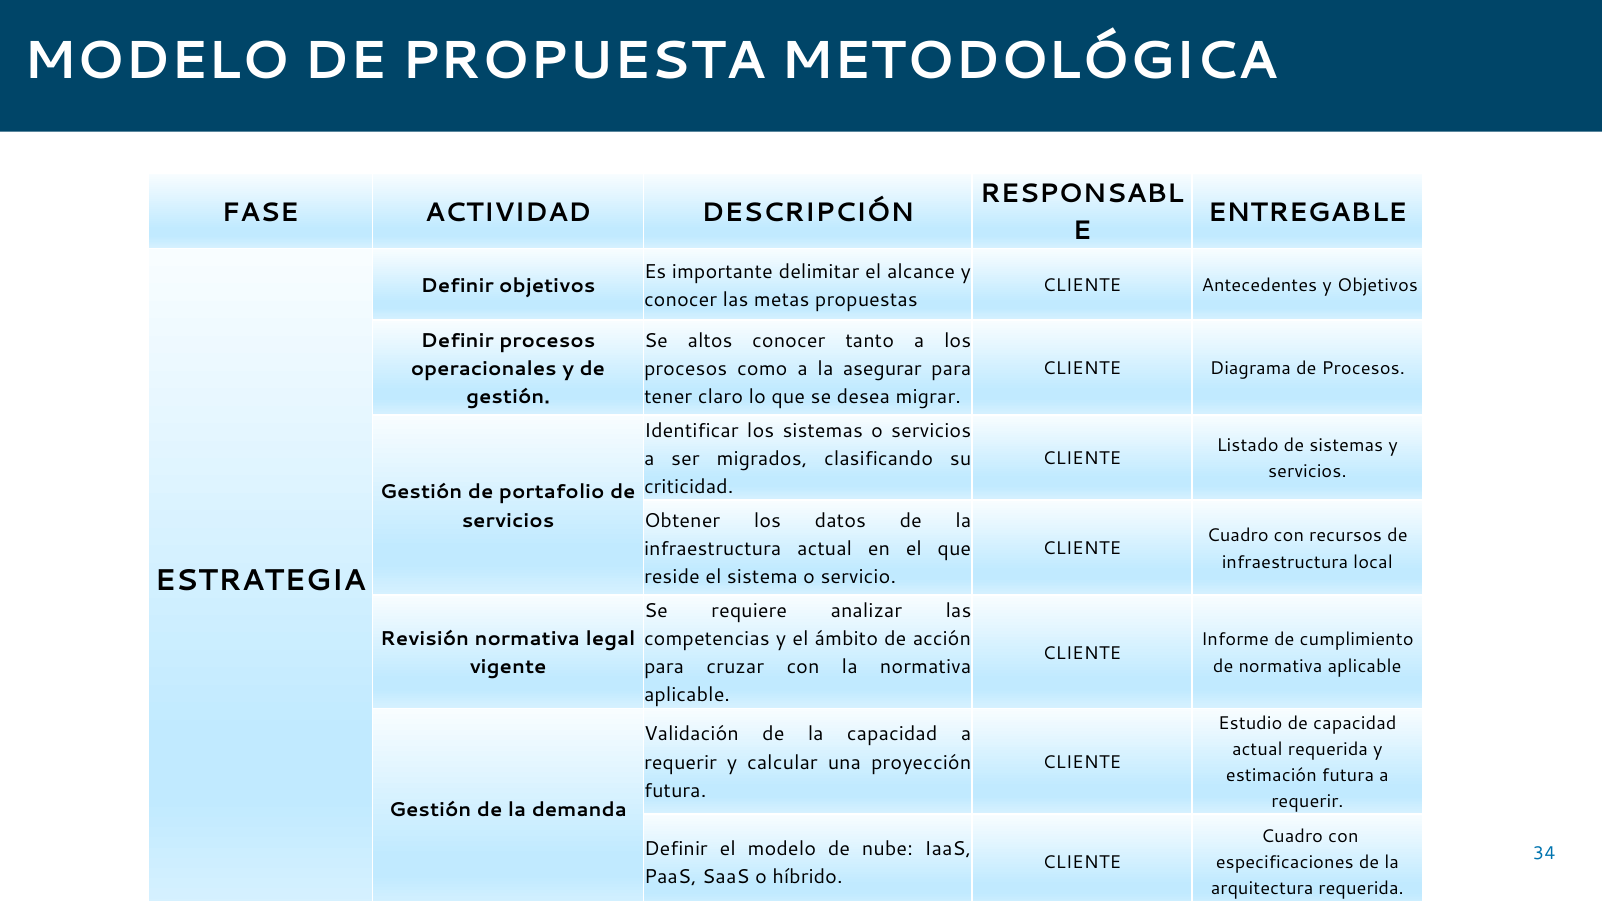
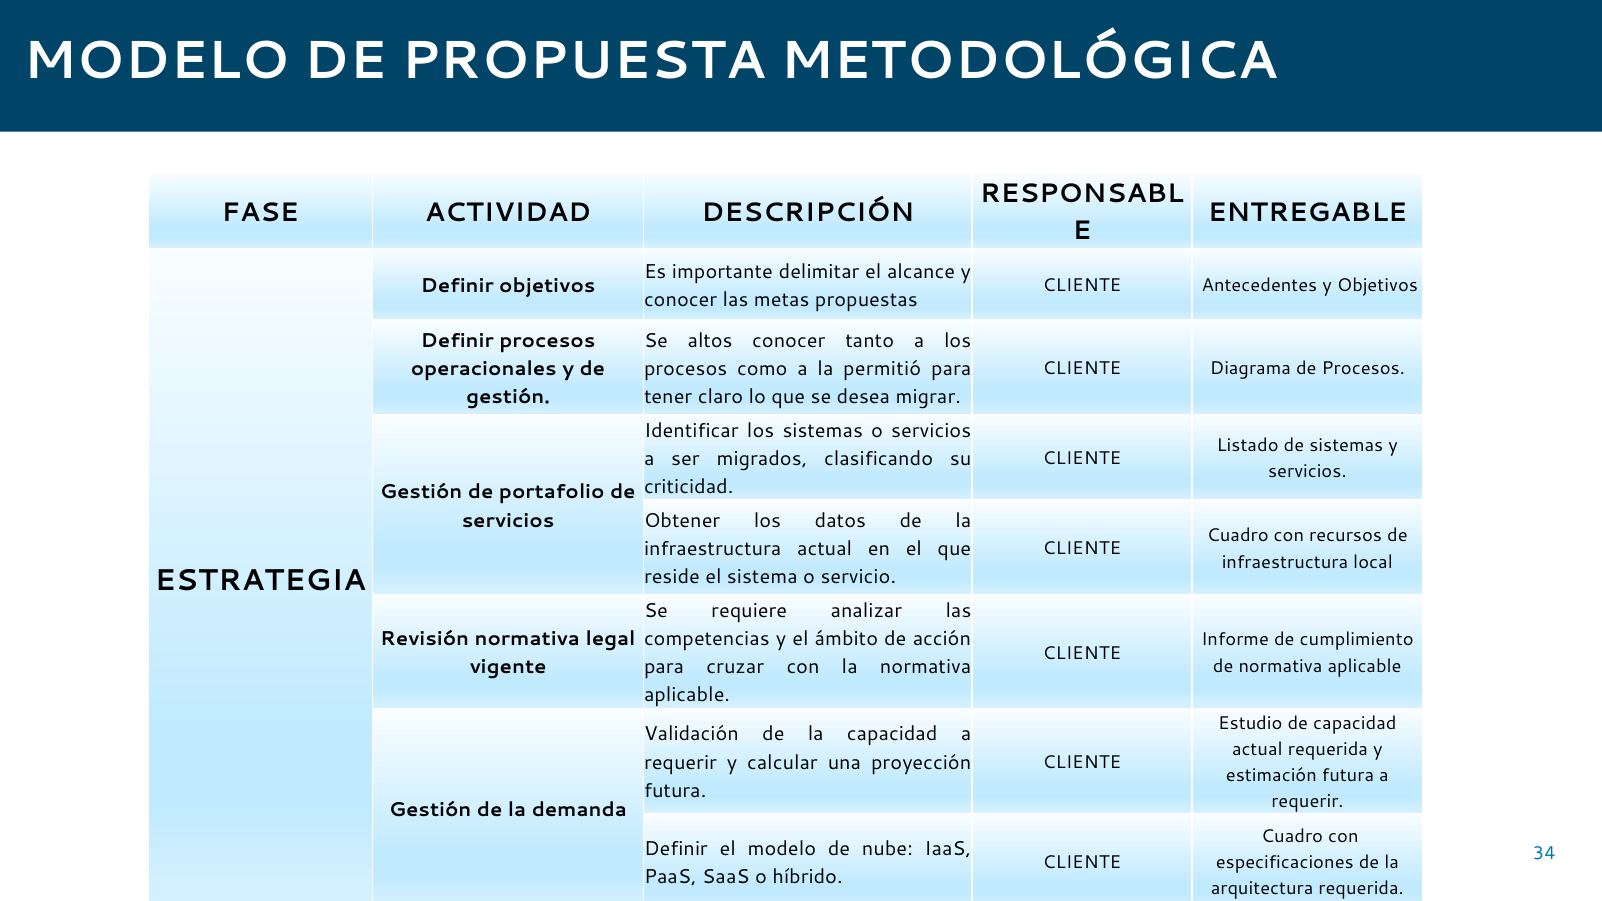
asegurar: asegurar -> permitió (882, 369)
